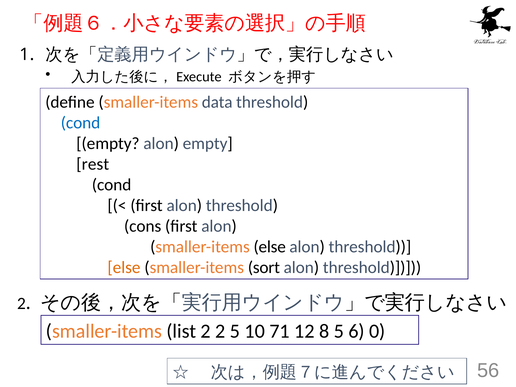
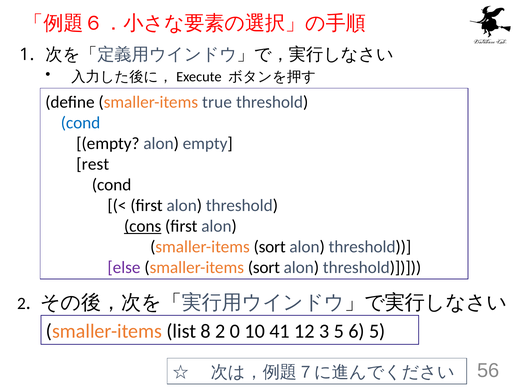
data: data -> true (217, 102)
cons underline: none -> present (143, 226)
else: else -> sort (270, 247)
else colour: orange -> purple (124, 267)
list 2: 2 -> 8 (206, 331)
2 5: 5 -> 0 (235, 331)
71: 71 -> 41 (280, 331)
8: 8 -> 3 (324, 331)
6 0: 0 -> 5 (377, 331)
